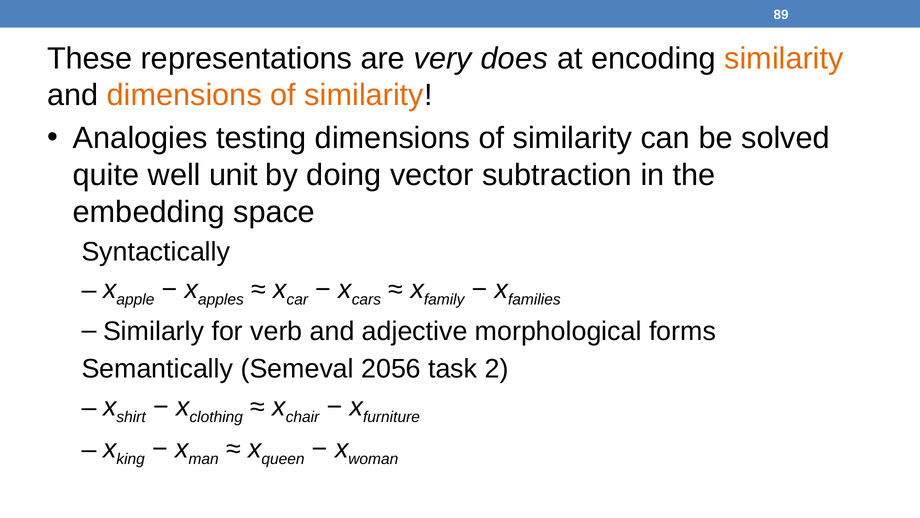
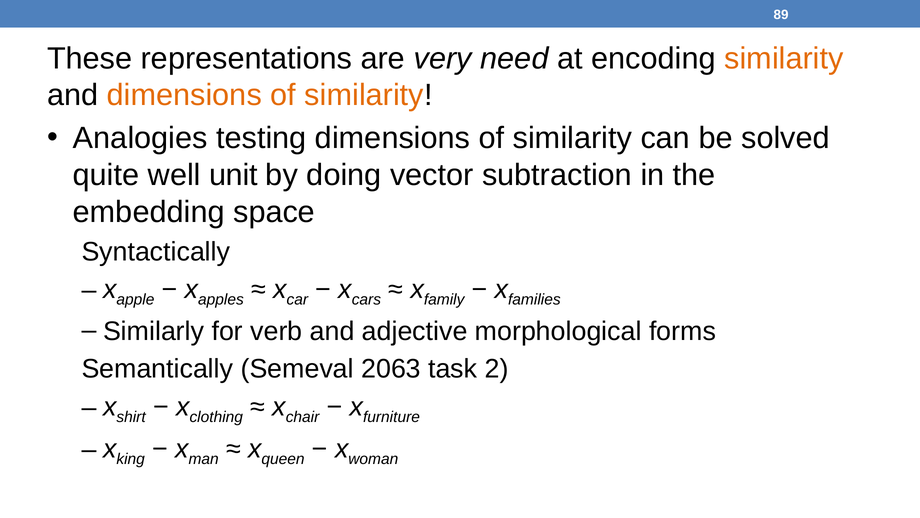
does: does -> need (514, 58)
2056: 2056 -> 2063 (391, 369)
